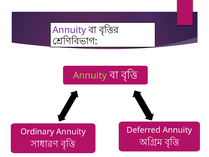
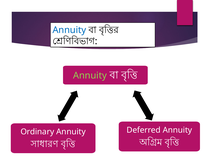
Annuity colour: purple -> blue (69, 30)
